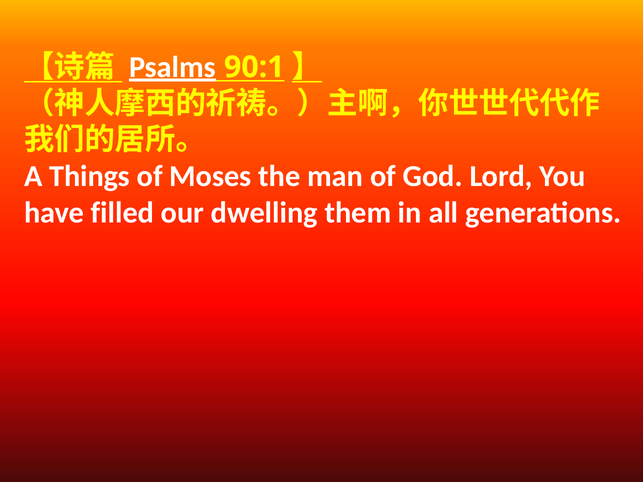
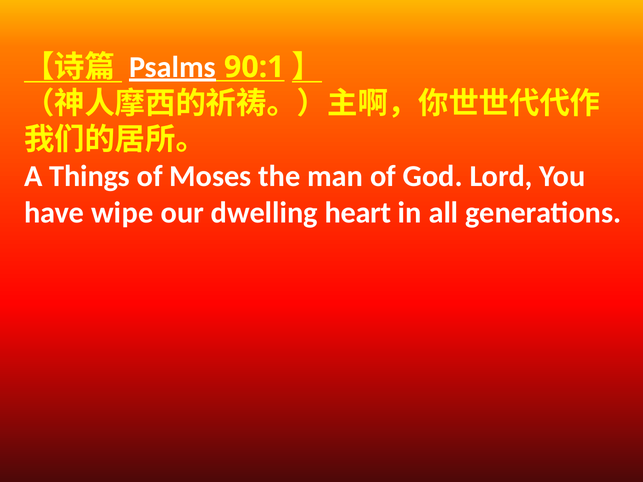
filled: filled -> wipe (122, 213)
them: them -> heart (358, 213)
